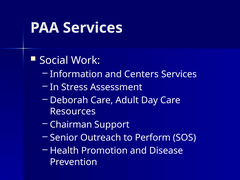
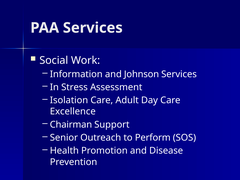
Centers: Centers -> Johnson (142, 74)
Deborah: Deborah -> Isolation (69, 100)
Resources: Resources -> Excellence (73, 111)
